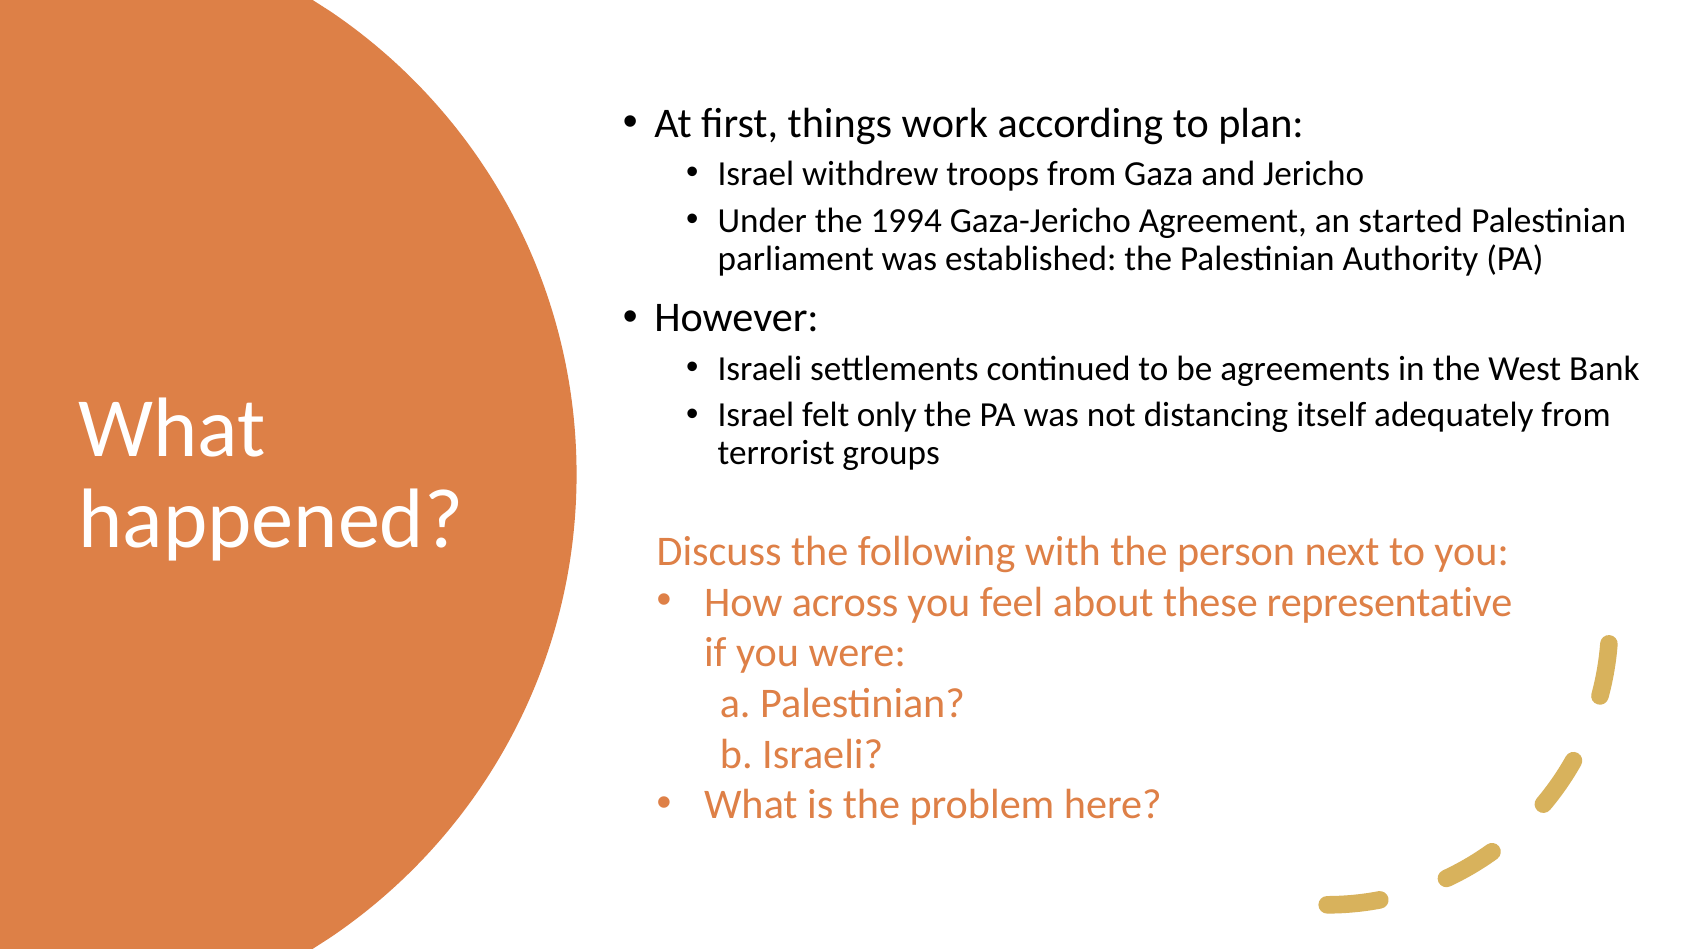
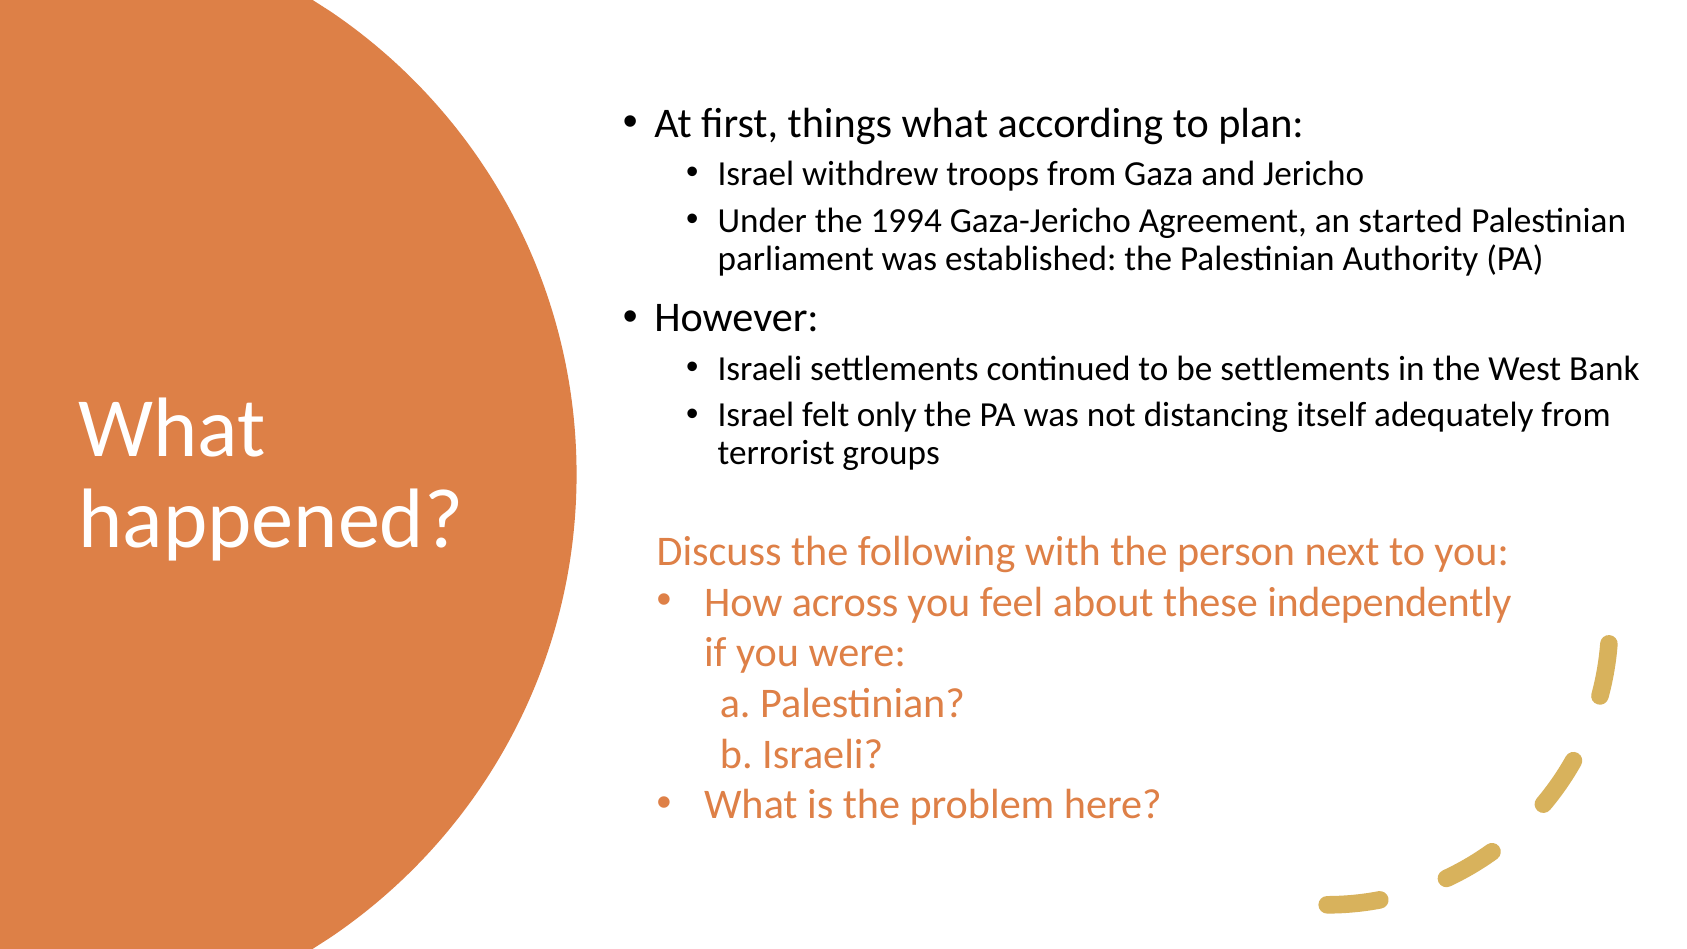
things work: work -> what (945, 123)
be agreements: agreements -> settlements (1305, 368)
representative: representative -> independently (1389, 602)
